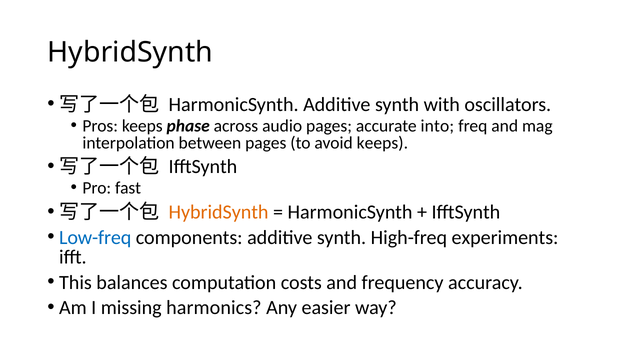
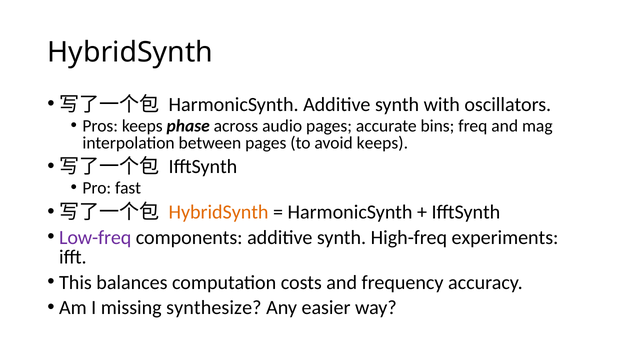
into: into -> bins (437, 126)
Low-freq colour: blue -> purple (95, 237)
harmonics: harmonics -> synthesize (214, 308)
